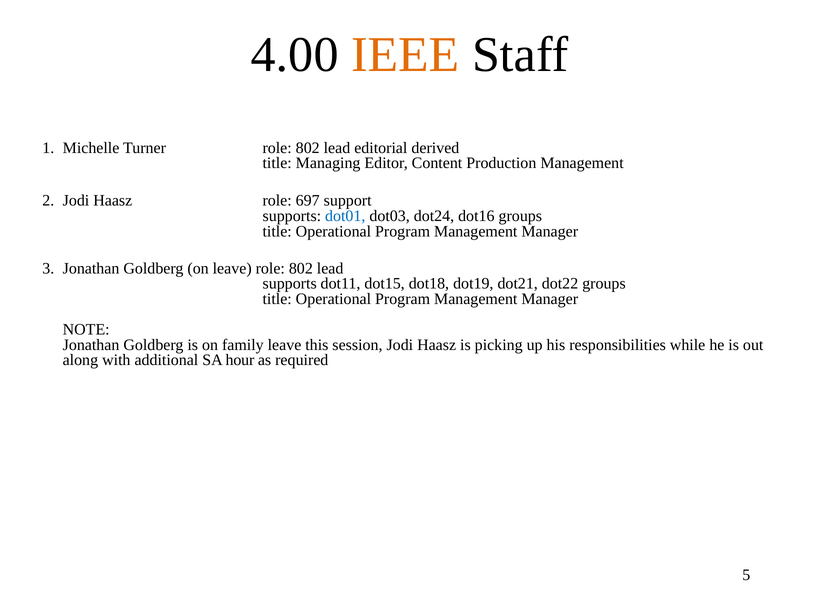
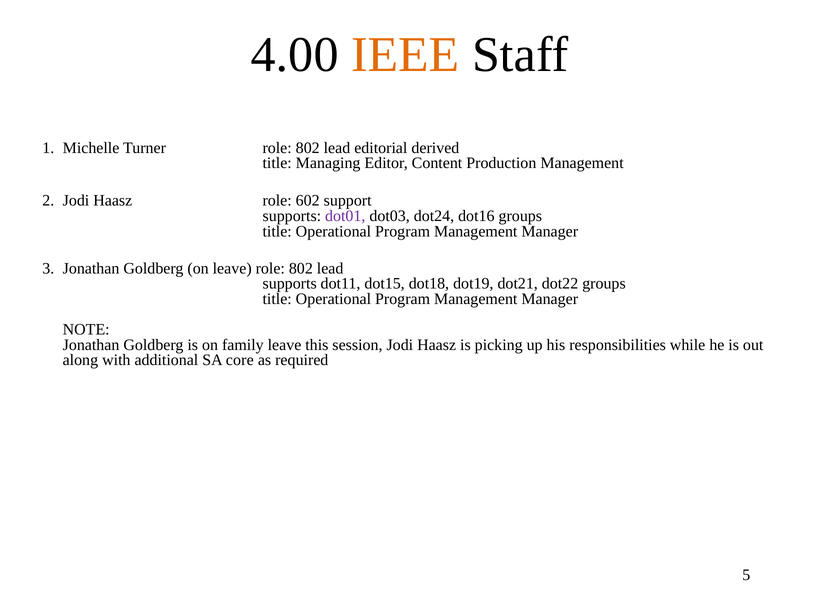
697: 697 -> 602 (308, 201)
dot01 colour: blue -> purple (345, 216)
hour: hour -> core (240, 360)
